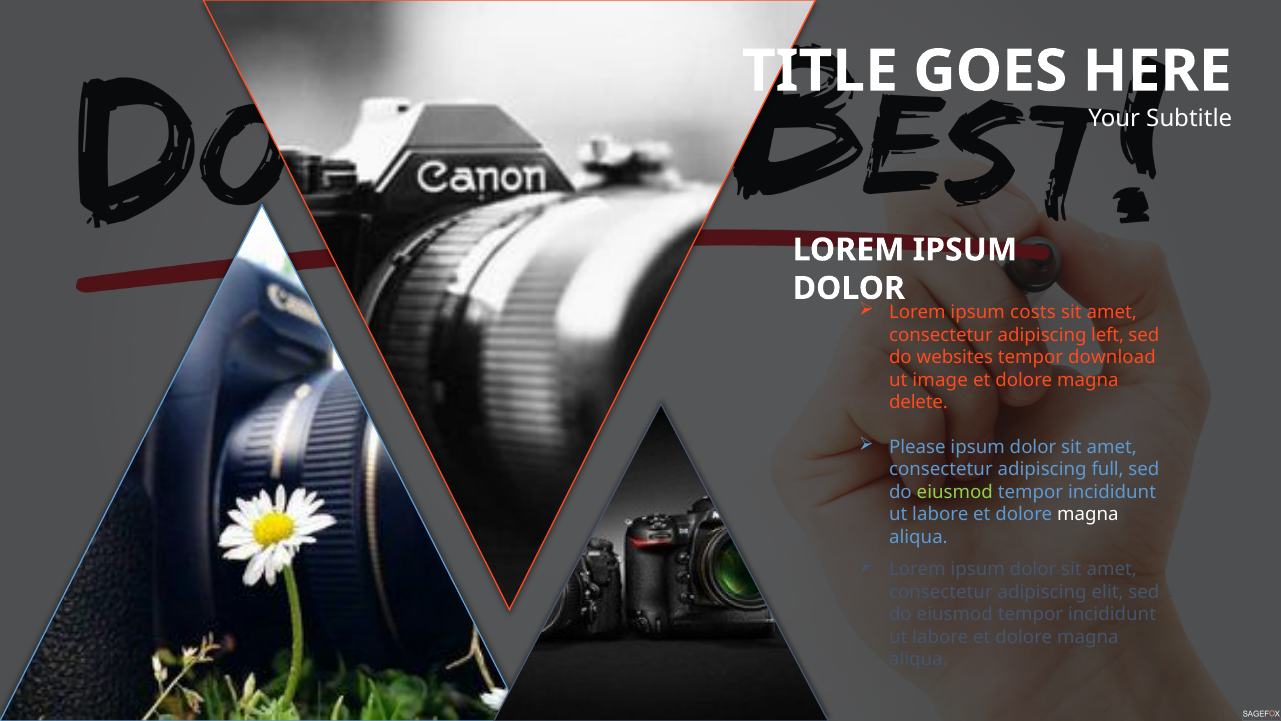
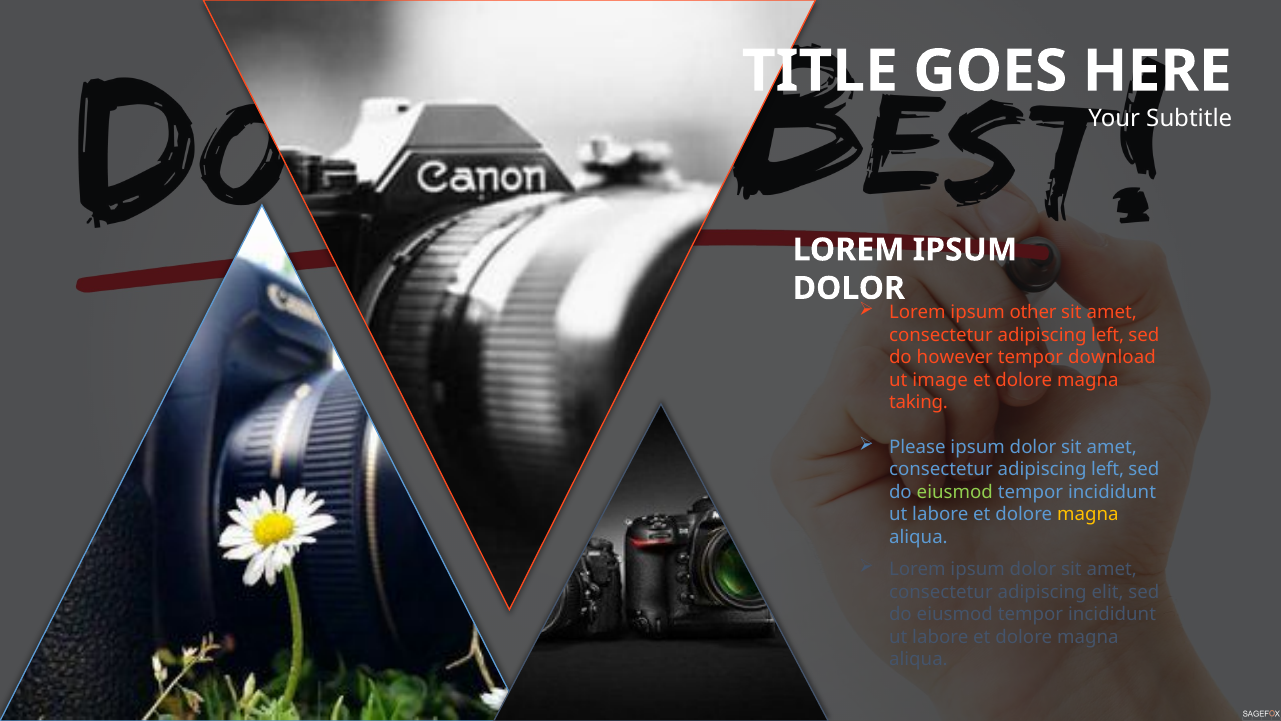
costs: costs -> other (1033, 313)
websites: websites -> however (955, 357)
delete: delete -> taking (919, 402)
full: full -> left (1108, 469)
magna colour: white -> yellow (1088, 514)
